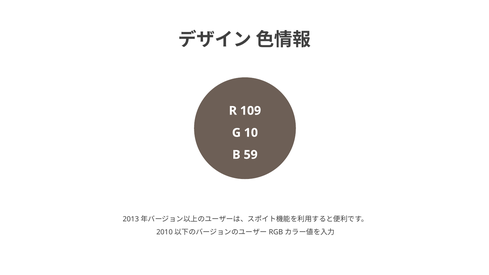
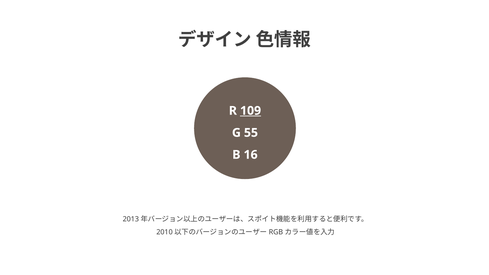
109 underline: none -> present (251, 111)
10: 10 -> 55 (251, 133)
59: 59 -> 16 (251, 155)
